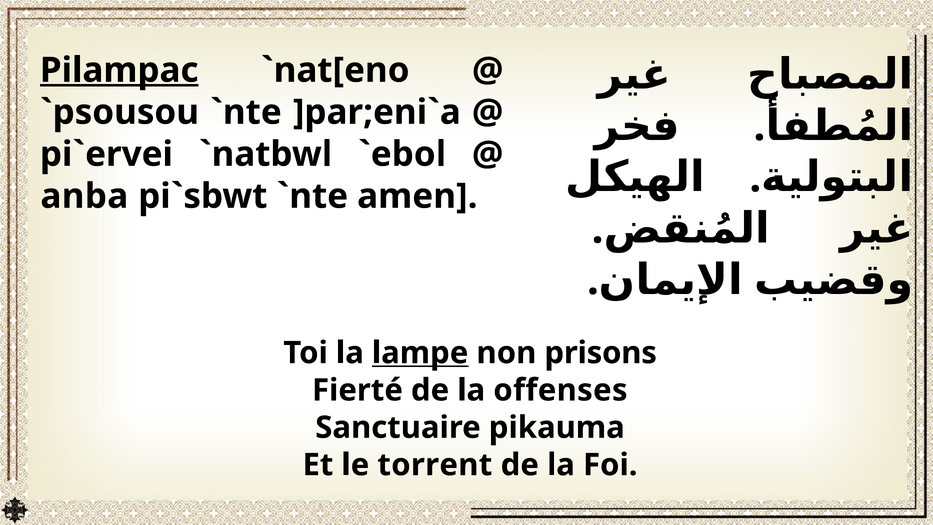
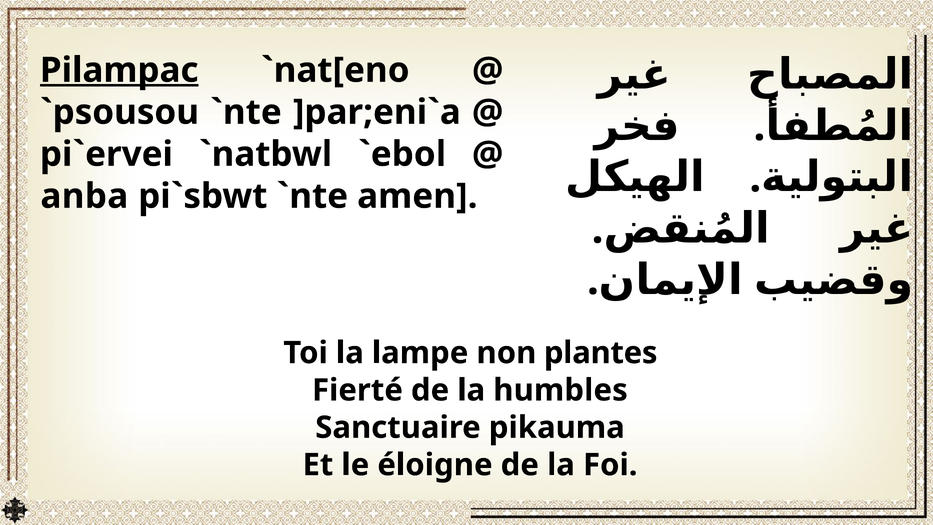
lampe underline: present -> none (420, 353)
prisons: prisons -> plantes (601, 353)
offenses: offenses -> humbles (561, 390)
torrent: torrent -> éloigne (435, 465)
